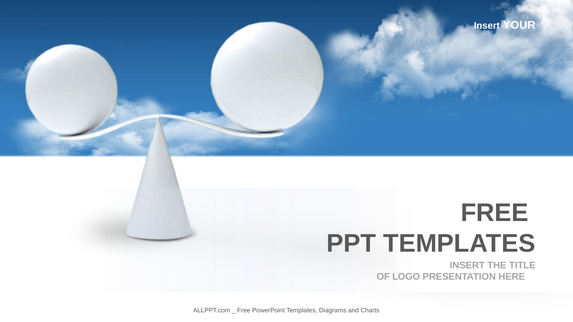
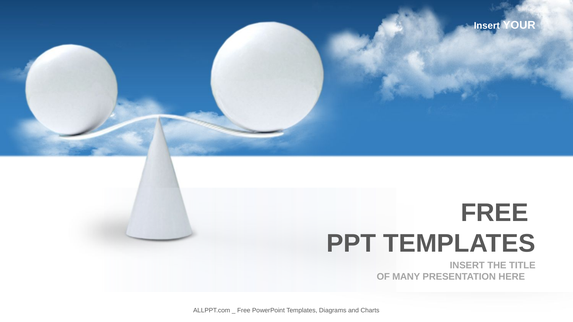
LOGO: LOGO -> MANY (406, 277)
